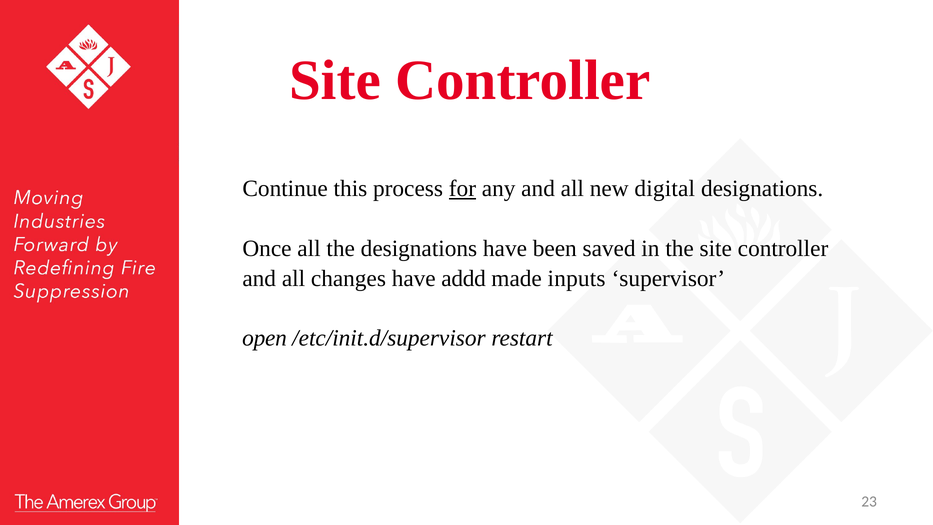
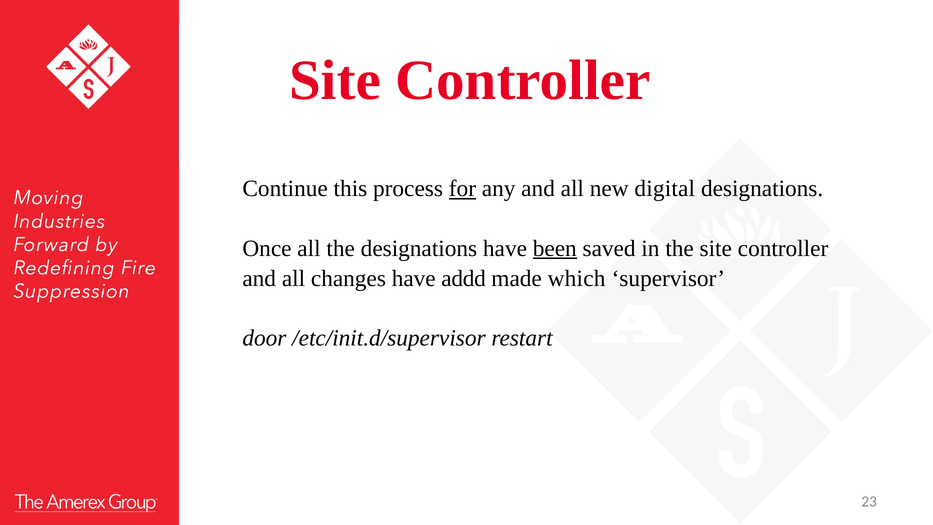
been underline: none -> present (555, 249)
inputs: inputs -> which (577, 278)
open: open -> door (264, 338)
